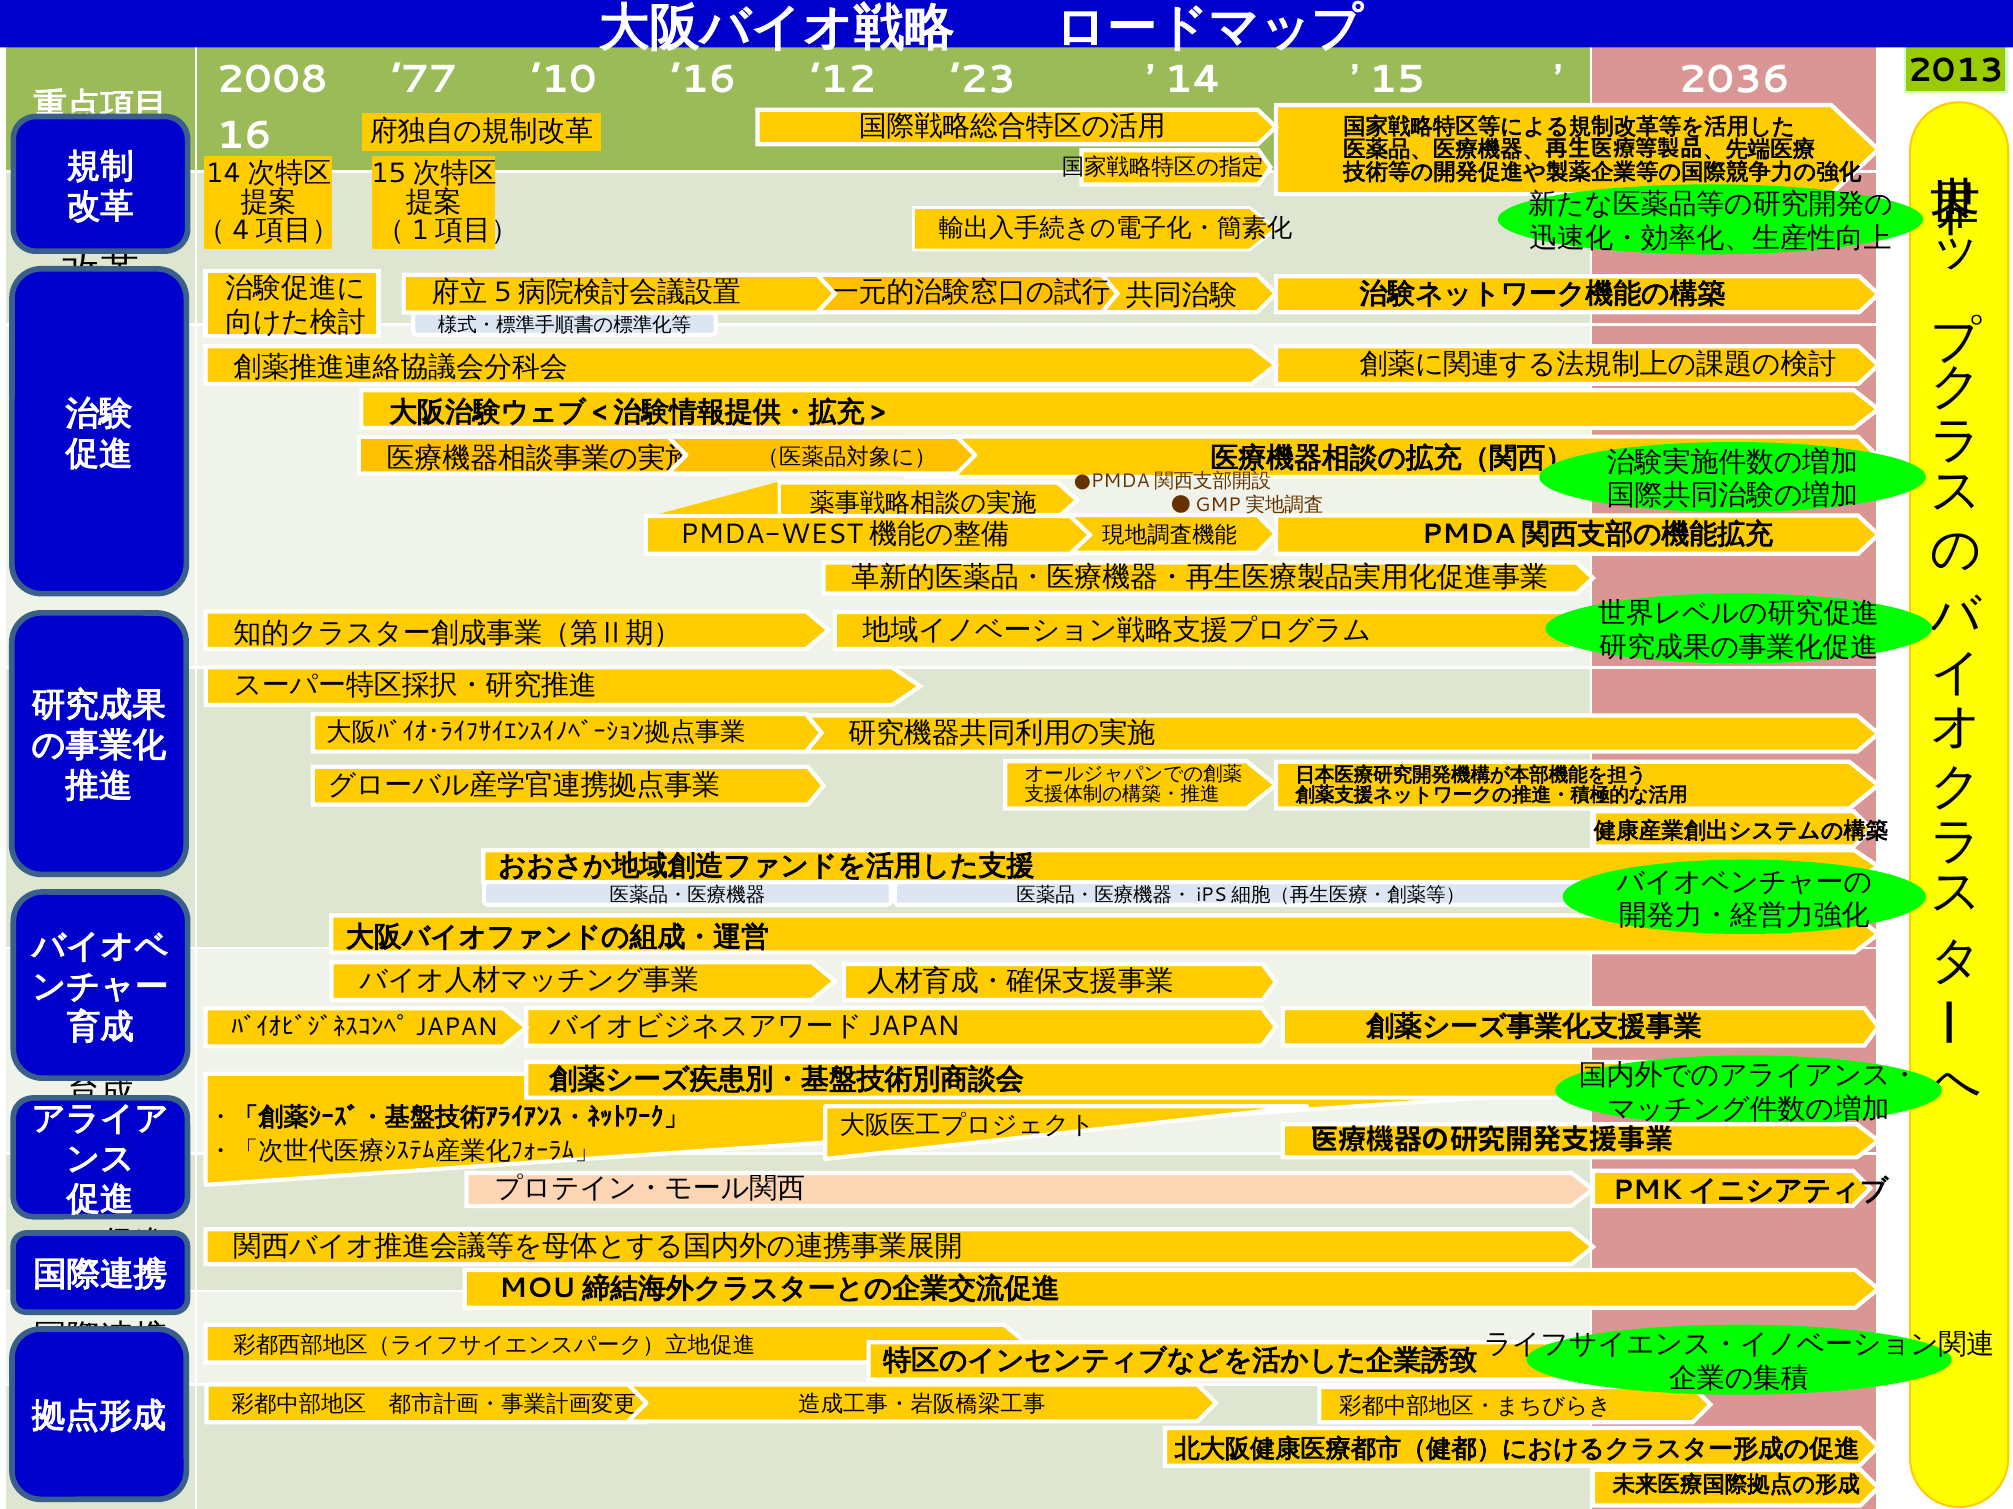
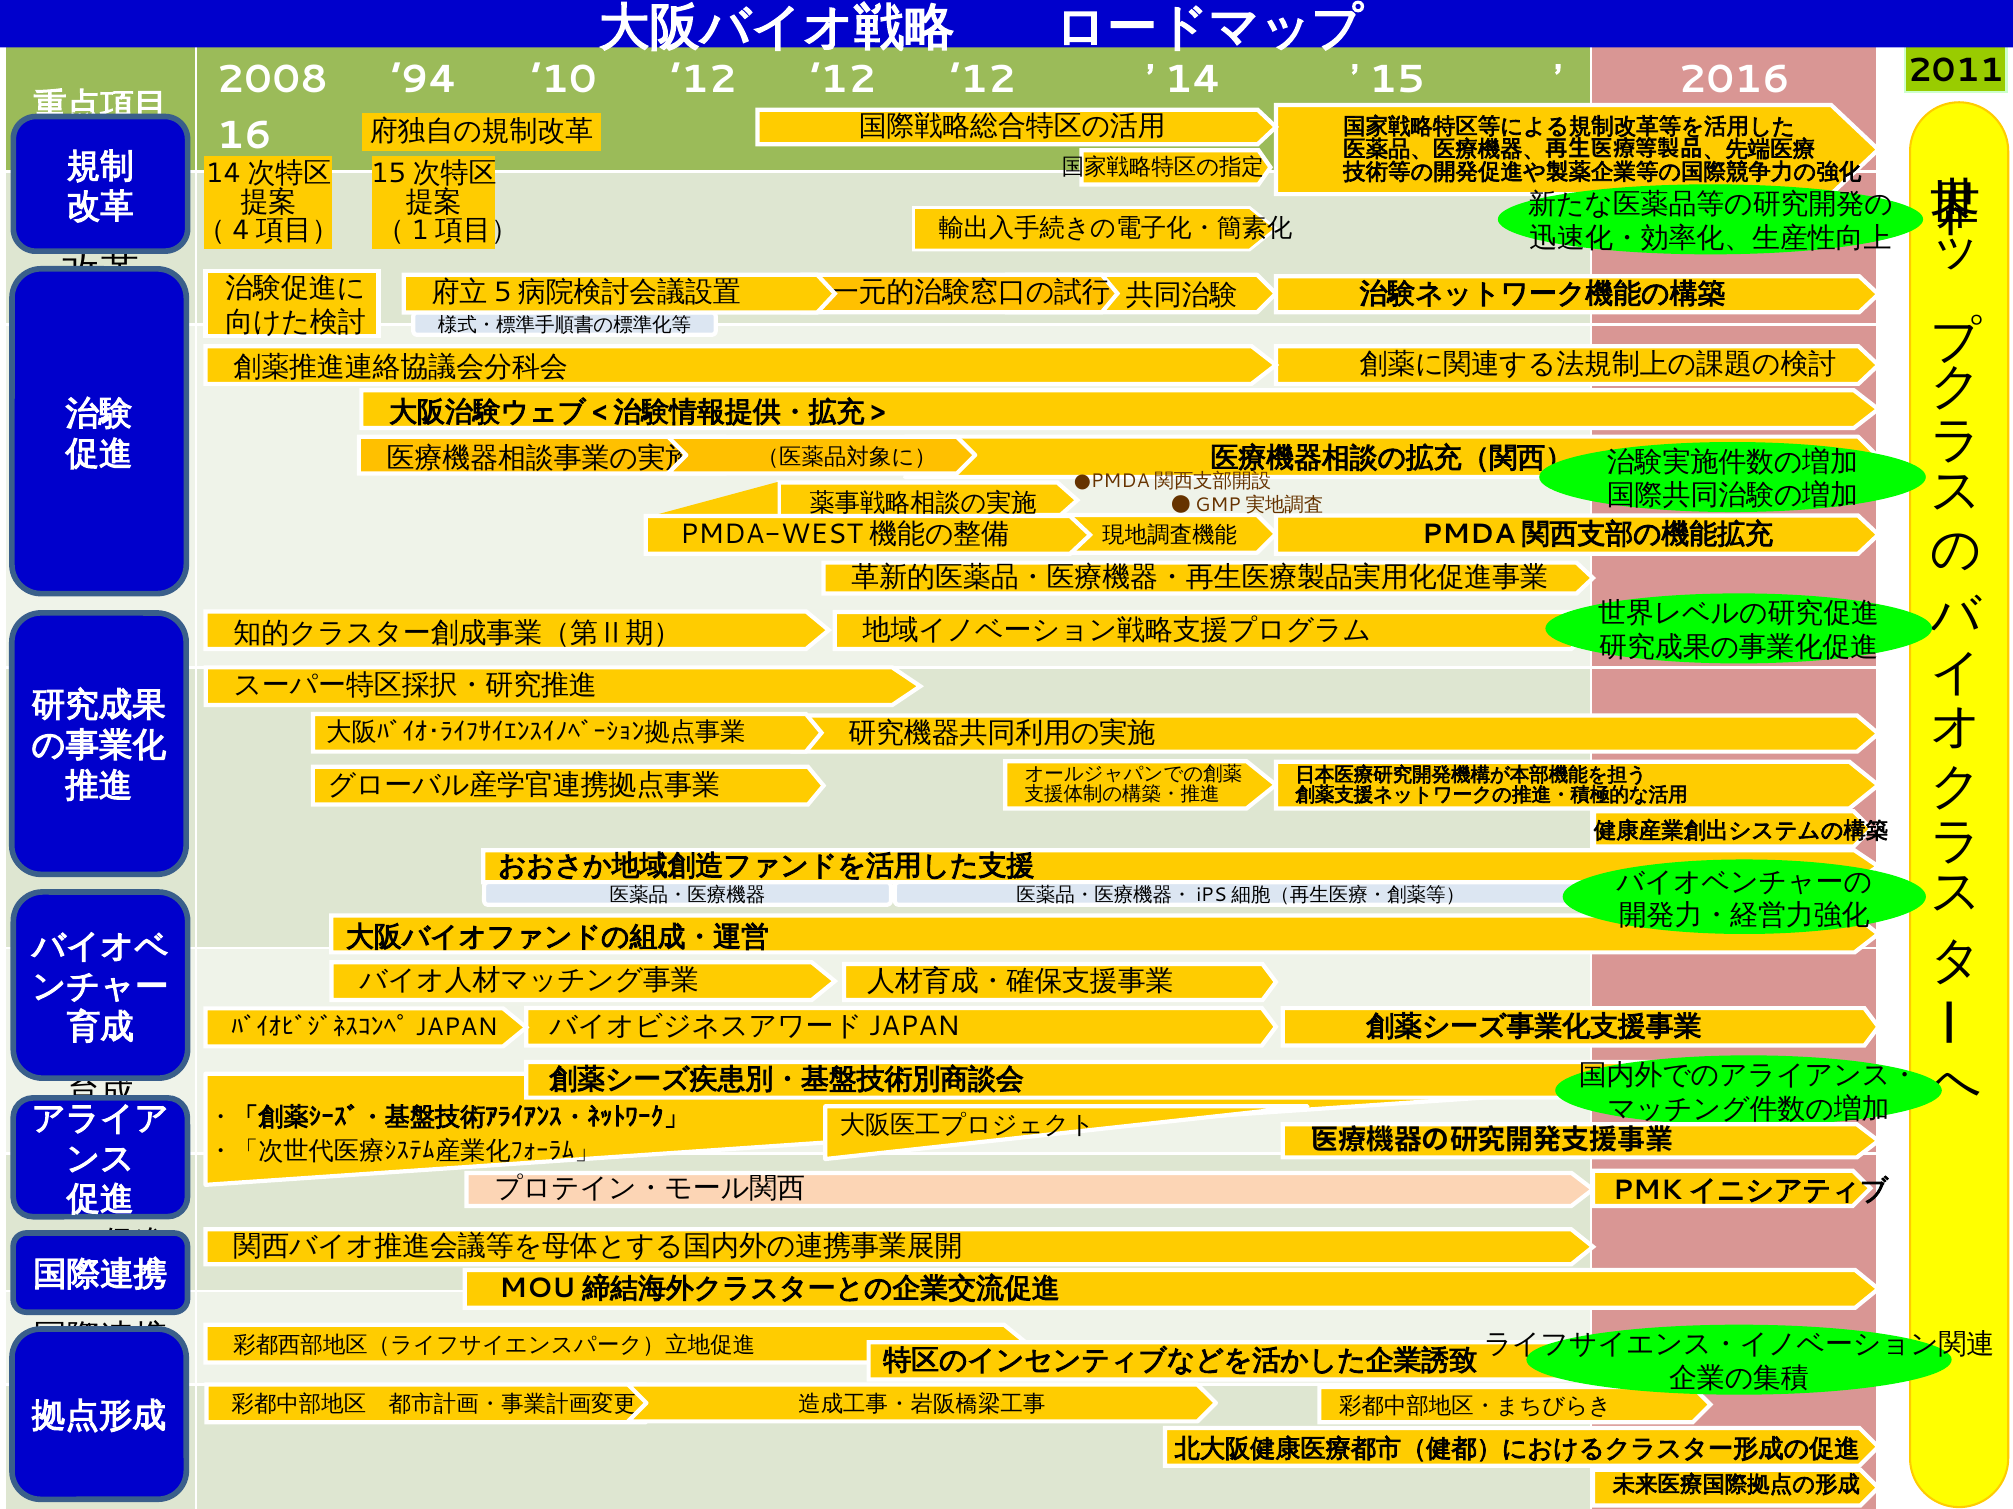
2013: 2013 -> 2011 (1956, 70)
’77: ’77 -> ’94 (425, 80)
’10 ’16: ’16 -> ’12 (704, 80)
’23: ’23 -> ’12 (984, 80)
2036: 2036 -> 2016 (1734, 80)
